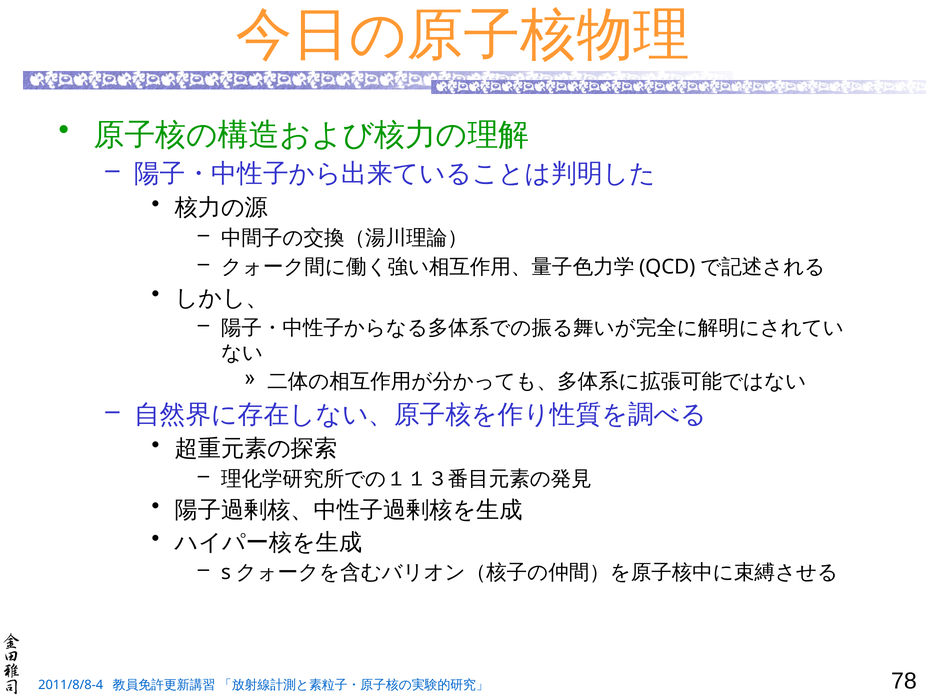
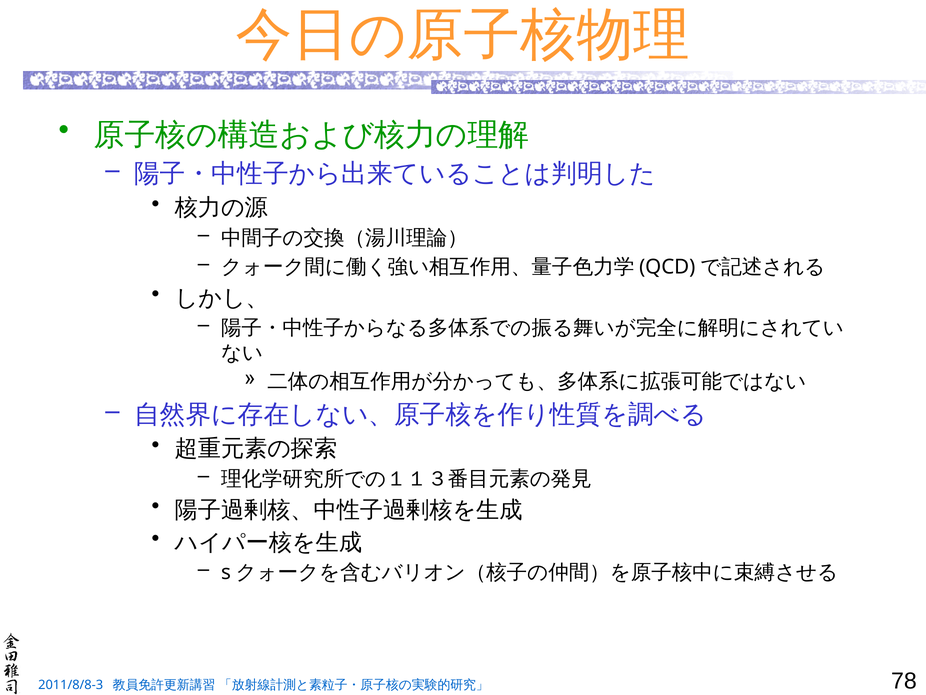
2011/8/8-4: 2011/8/8-4 -> 2011/8/8-3 (71, 685)
